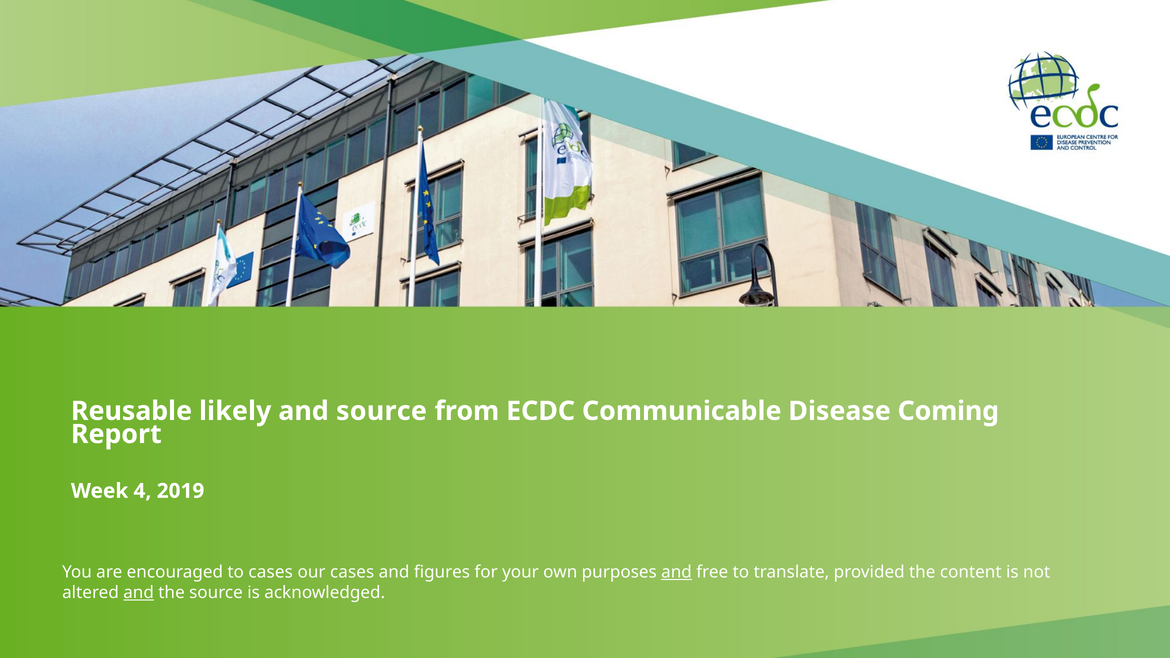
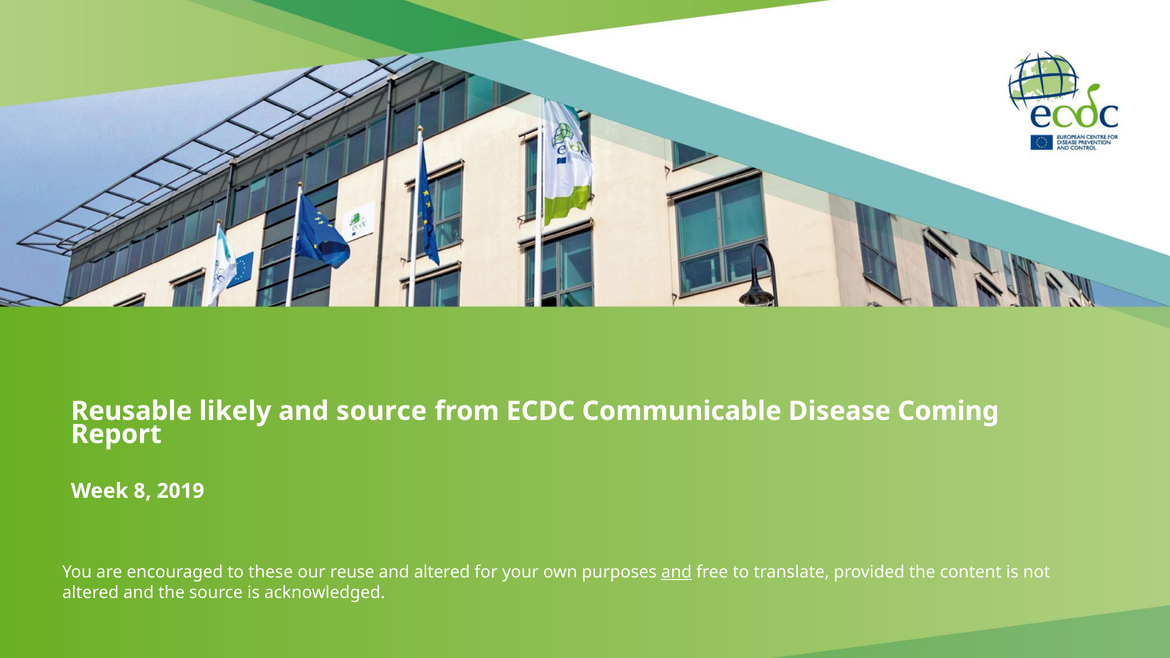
4: 4 -> 8 (142, 491)
to cases: cases -> these (271, 572)
our cases: cases -> reuse (352, 572)
and figures: figures -> altered (442, 572)
and underline: present -> none (139, 593)
